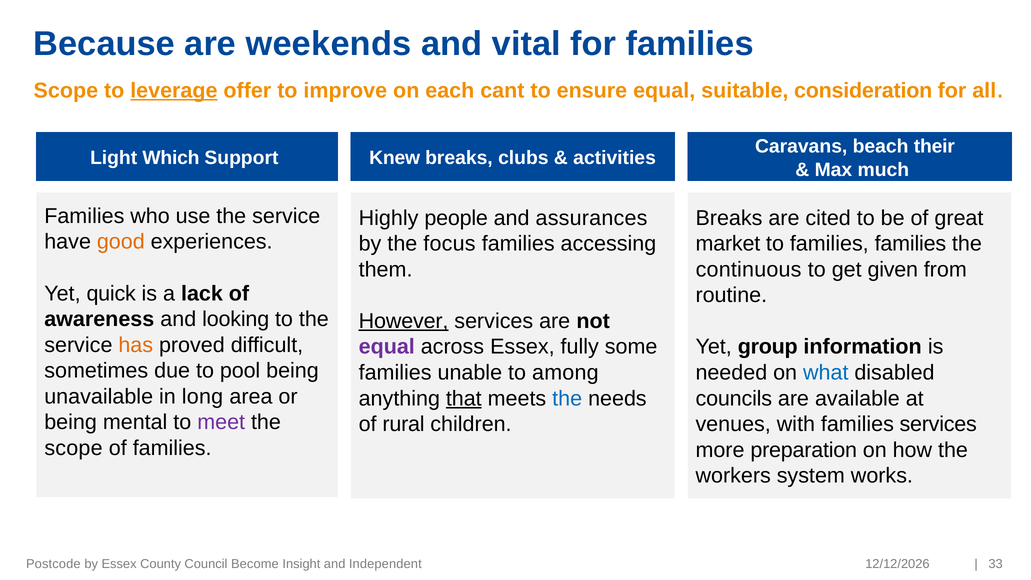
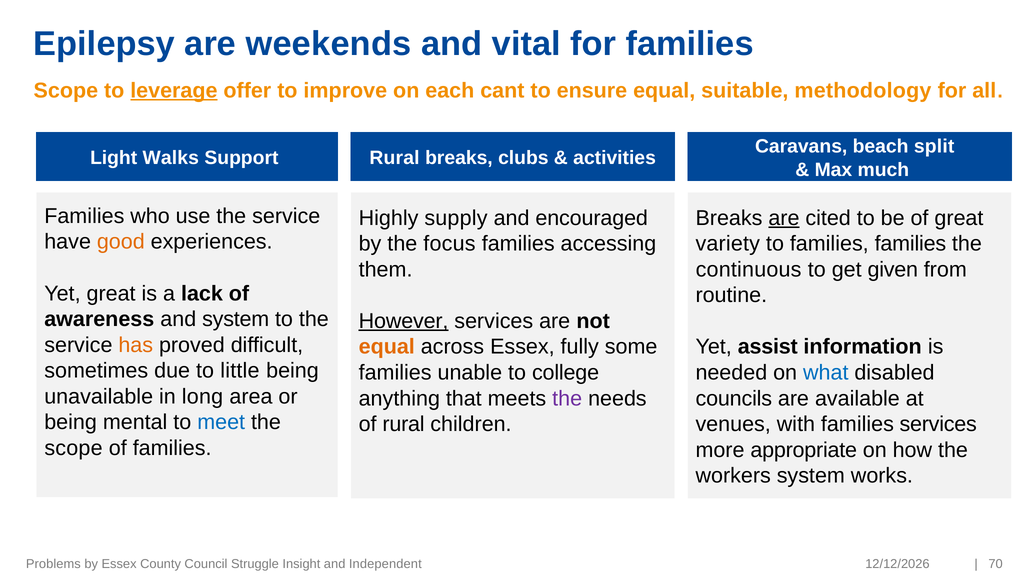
Because: Because -> Epilepsy (104, 44)
consideration: consideration -> methodology (863, 91)
their: their -> split (934, 146)
Which: Which -> Walks (171, 158)
Knew: Knew -> Rural (394, 158)
people: people -> supply (456, 218)
assurances: assurances -> encouraged (592, 218)
are underline: none -> present (784, 218)
market: market -> variety (728, 244)
Yet quick: quick -> great (111, 293)
and looking: looking -> system (236, 319)
equal colour: purple -> orange (387, 347)
group: group -> assist (768, 347)
pool: pool -> little (240, 371)
among: among -> college (566, 373)
that underline: present -> none (464, 398)
the colour: blue -> purple (567, 398)
meet colour: purple -> blue (221, 422)
preparation: preparation -> appropriate (804, 450)
Postcode: Postcode -> Problems (53, 564)
Become: Become -> Struggle (255, 564)
33: 33 -> 70 (996, 564)
